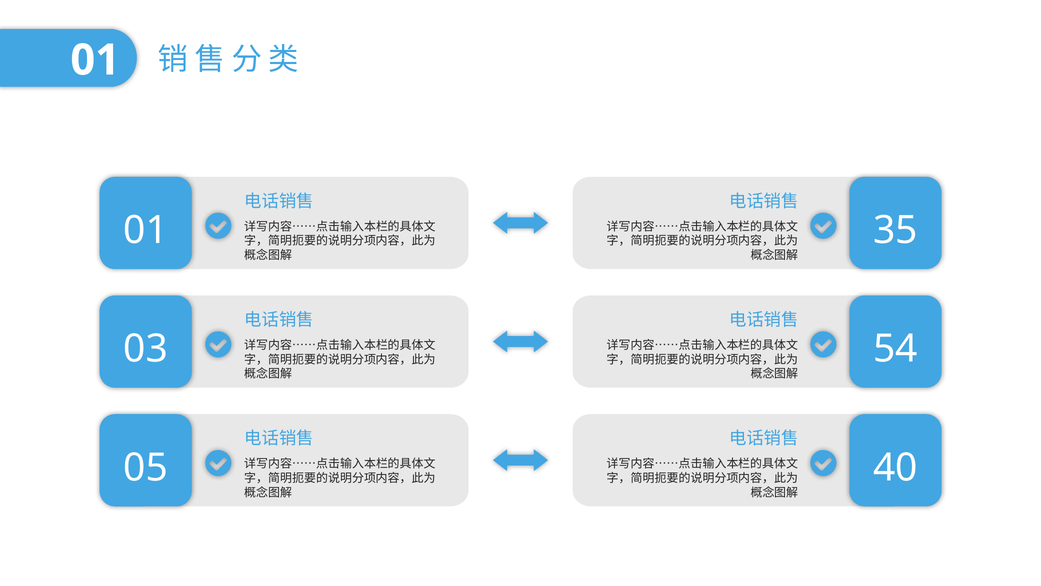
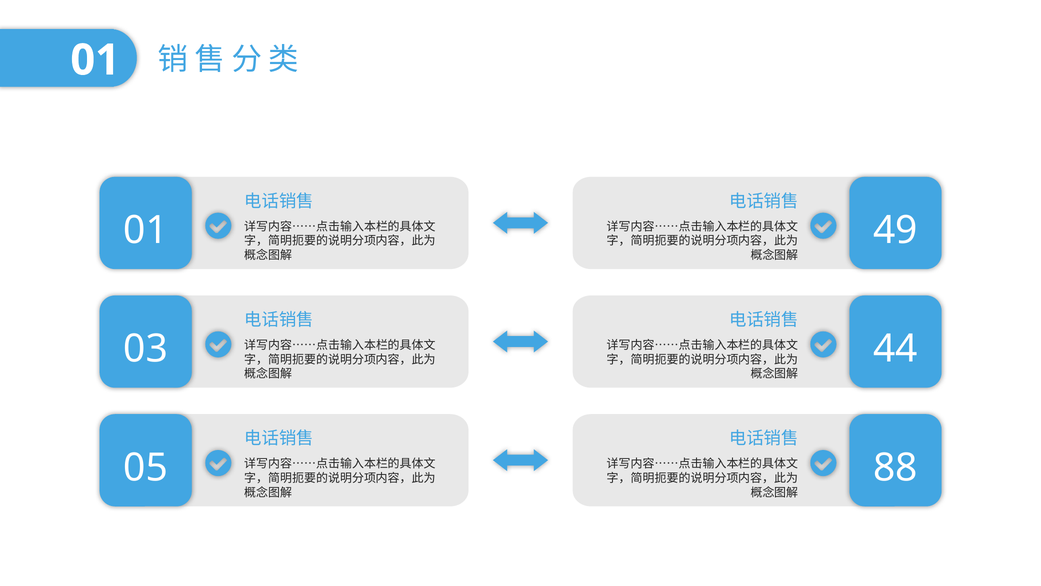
35: 35 -> 49 (895, 230)
54: 54 -> 44 (895, 349)
40: 40 -> 88 (895, 467)
